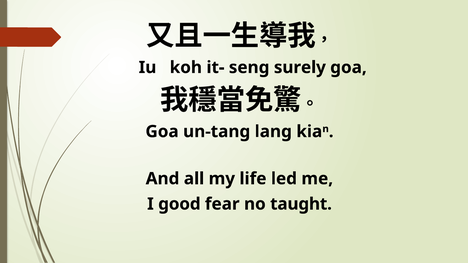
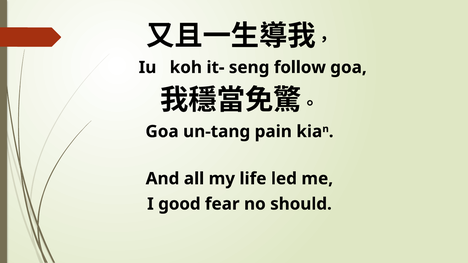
surely: surely -> follow (300, 67)
lang: lang -> pain (273, 132)
taught: taught -> should (301, 204)
